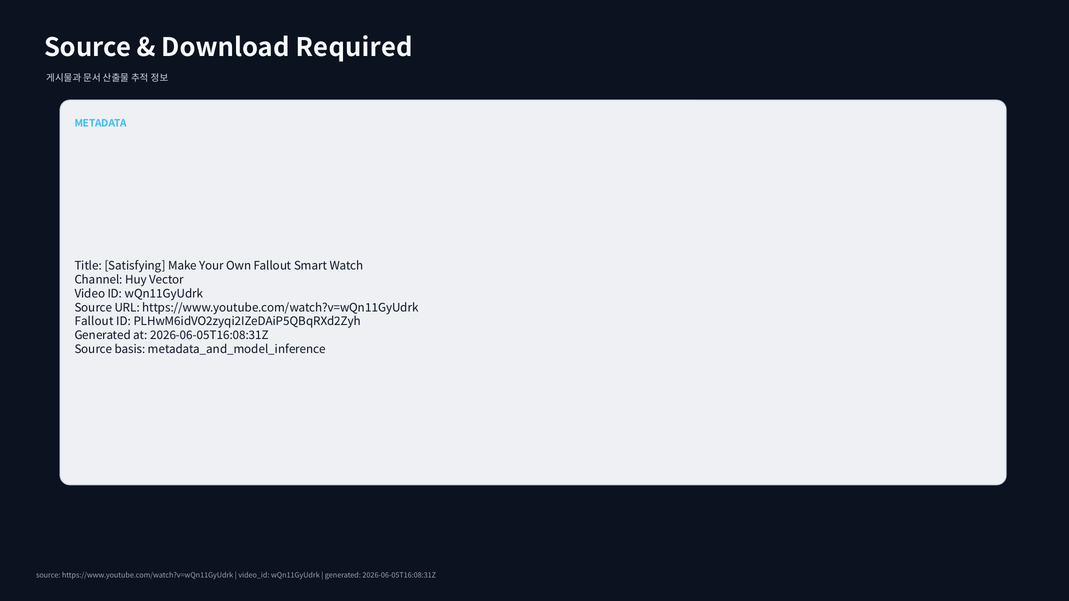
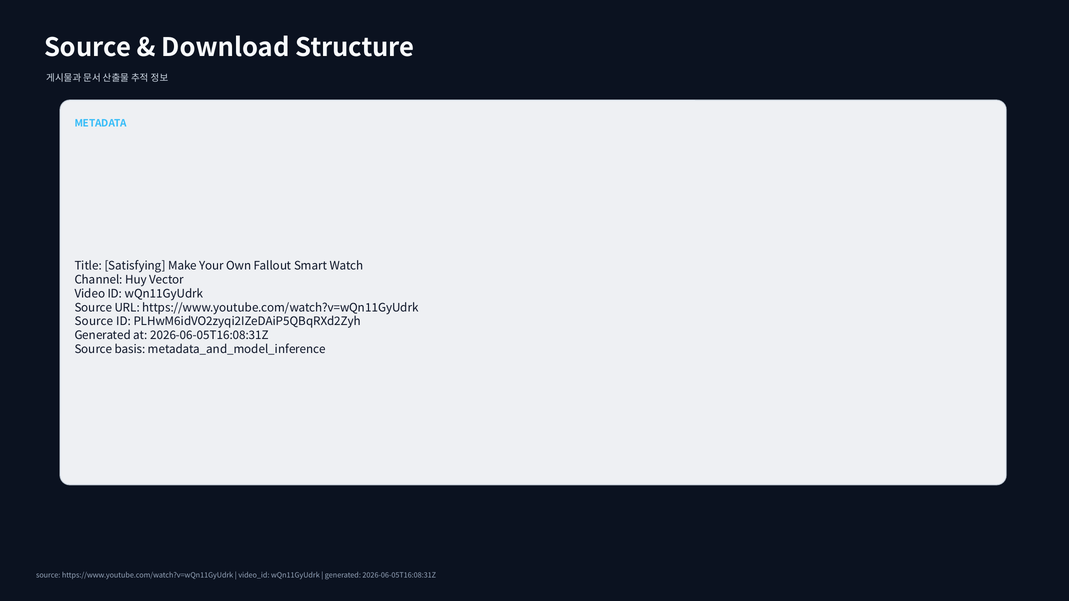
Required: Required -> Structure (355, 48)
Fallout: Fallout -> Source (94, 322)
